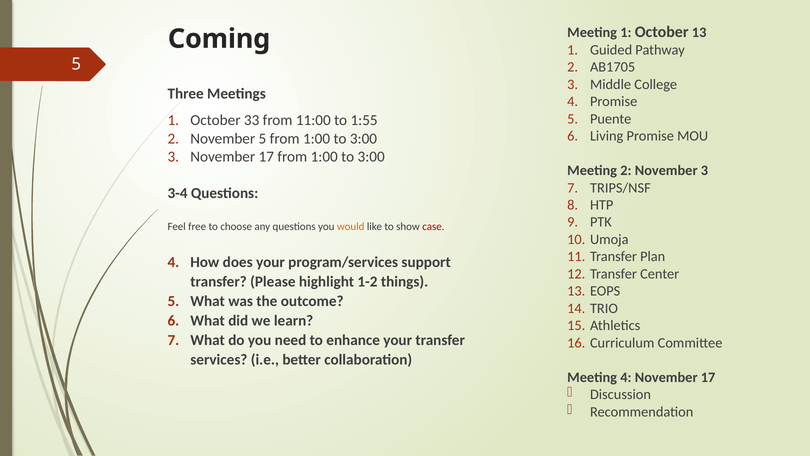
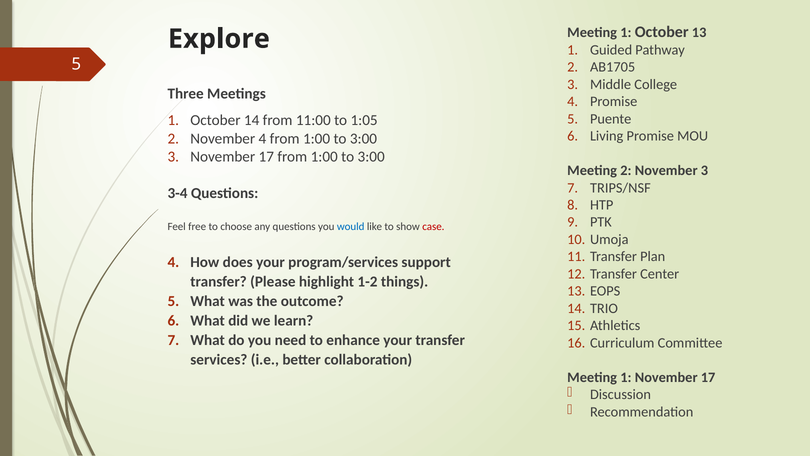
Coming: Coming -> Explore (219, 39)
October 33: 33 -> 14 (252, 120)
1:55: 1:55 -> 1:05 (364, 120)
November 5: 5 -> 4 (262, 138)
would colour: orange -> blue (351, 227)
4: 4 -> 1 (626, 377)
